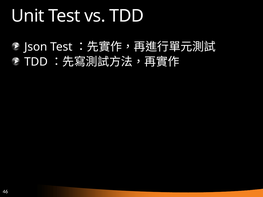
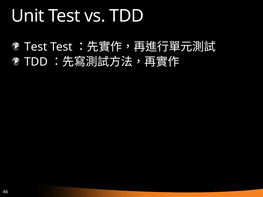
Json: Json -> Test (36, 47)
